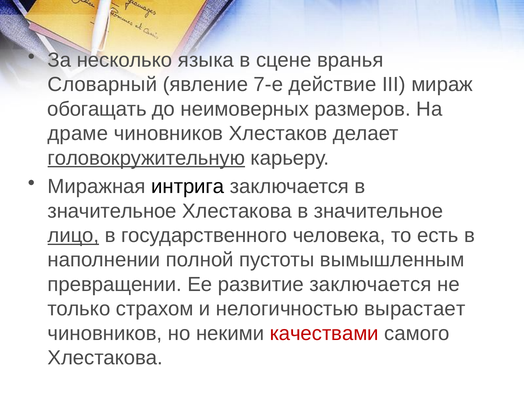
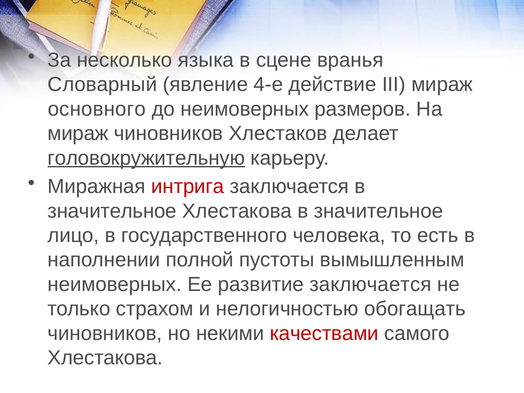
7-е: 7-е -> 4-е (268, 85)
обогащать: обогащать -> основного (97, 109)
драме: драме -> мираж (78, 134)
интрига colour: black -> red (188, 187)
лицо underline: present -> none (73, 235)
превращении: превращении -> неимоверных (115, 284)
вырастает: вырастает -> обогащать (415, 309)
